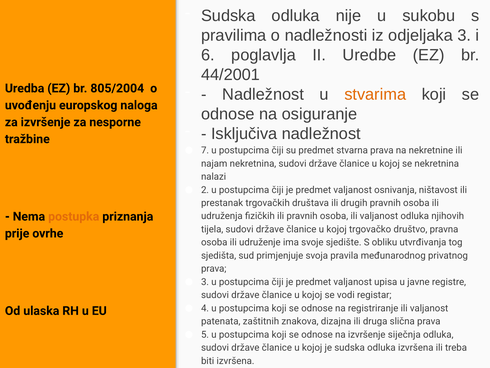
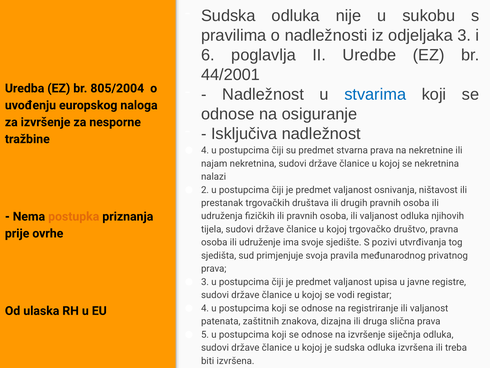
stvarima colour: orange -> blue (375, 94)
7: 7 -> 4 (205, 150)
obliku: obliku -> pozivi (384, 242)
